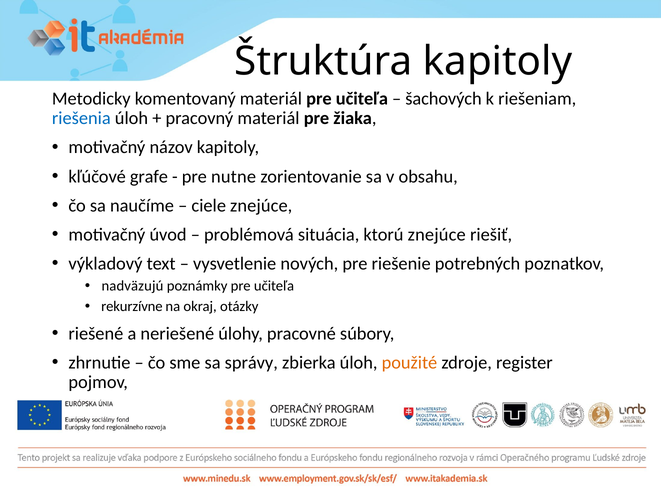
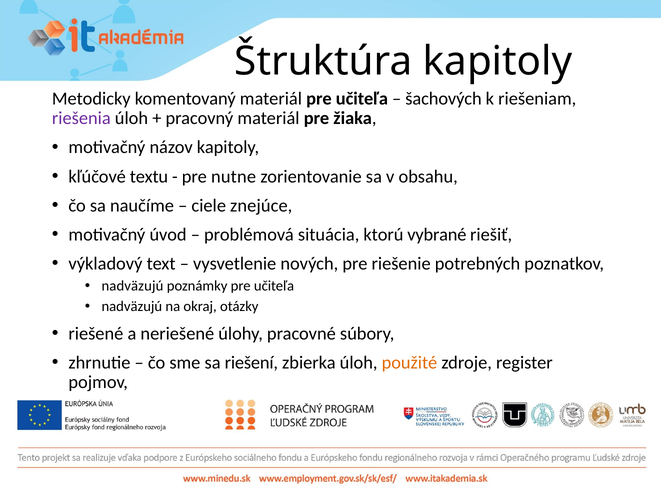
riešenia colour: blue -> purple (81, 118)
grafe: grafe -> textu (149, 176)
ktorú znejúce: znejúce -> vybrané (437, 234)
rekurzívne: rekurzívne -> nadväzujú (132, 306)
správy: správy -> riešení (251, 362)
